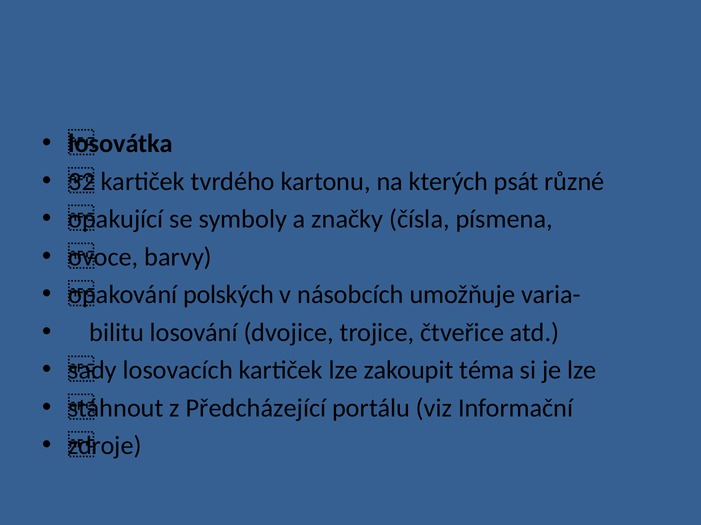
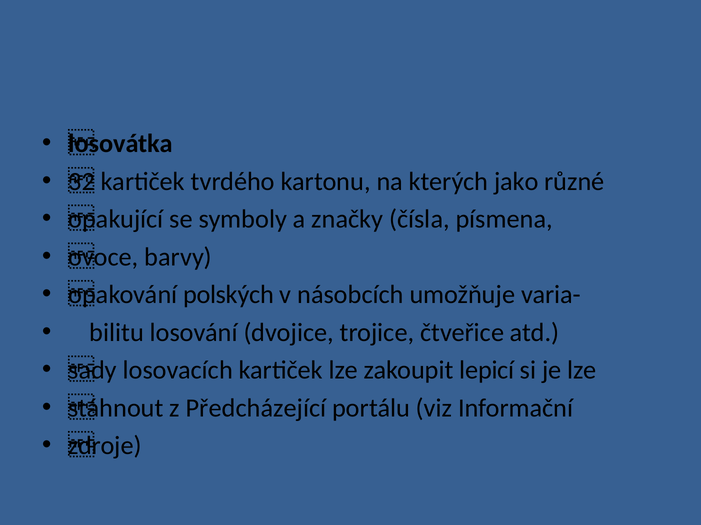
psát: psát -> jako (516, 182)
téma: téma -> lepicí (487, 371)
